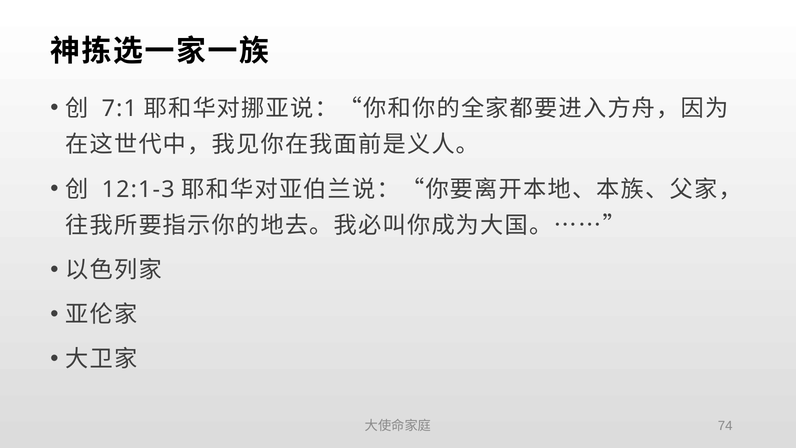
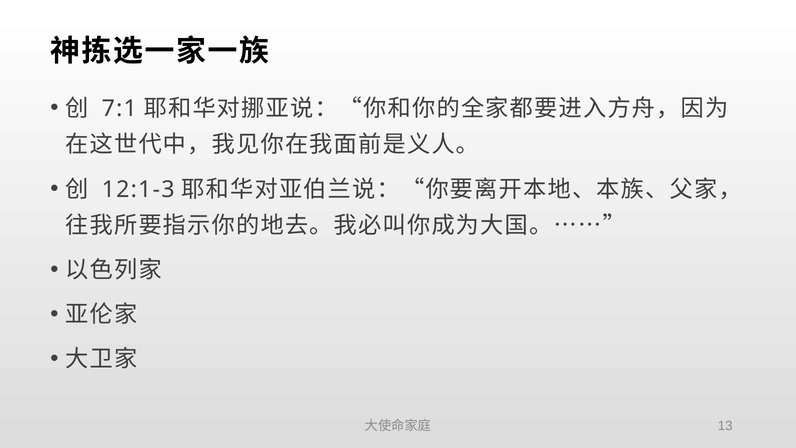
74: 74 -> 13 (725, 426)
